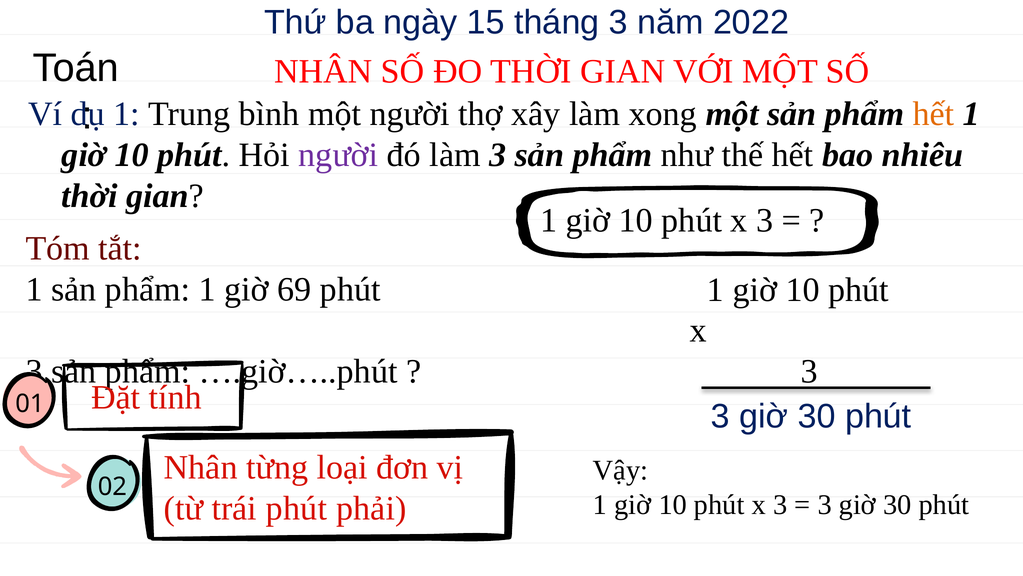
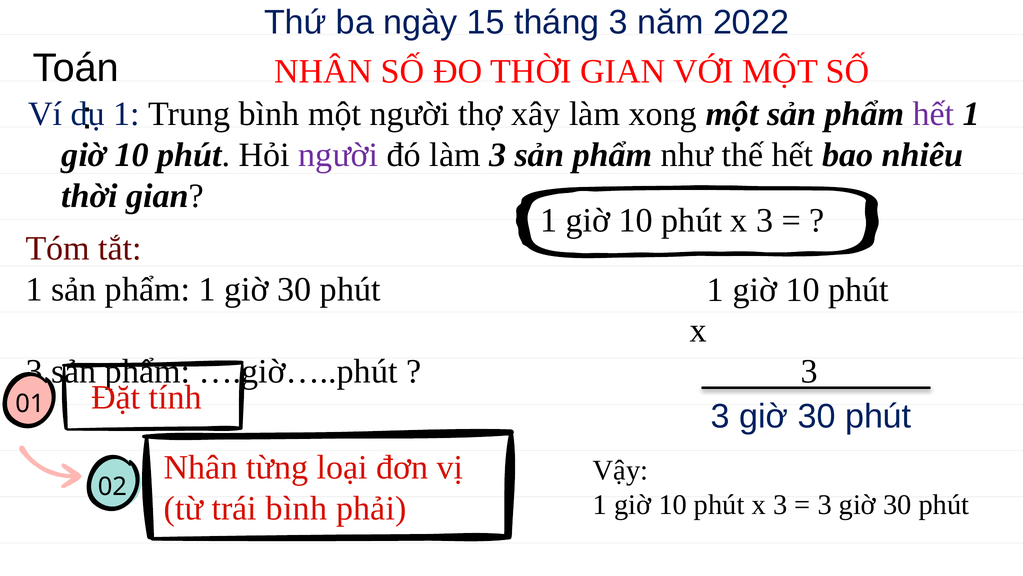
hết colour: orange -> purple (934, 114)
1 giờ 69: 69 -> 30 (294, 289)
trái phút: phút -> bình (297, 508)
